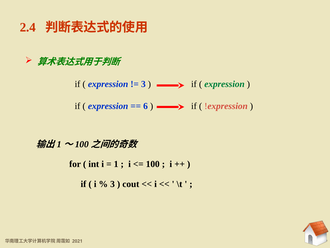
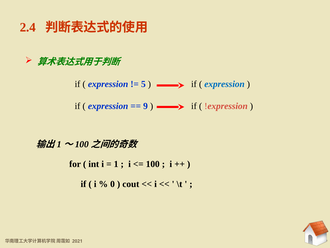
3: 3 -> 5 (143, 84)
expression colour: green -> blue (224, 84)
6: 6 -> 9 (146, 106)
3: 3 -> 0 (113, 184)
